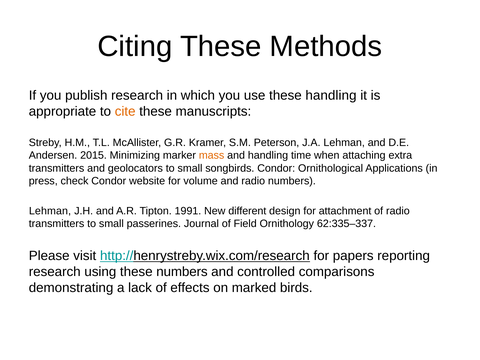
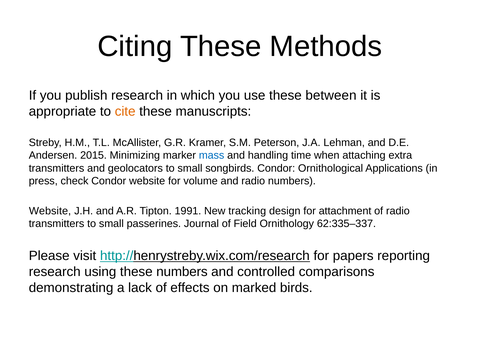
these handling: handling -> between (331, 95)
mass colour: orange -> blue (212, 155)
Lehman: Lehman -> Website (50, 211)
different: different -> tracking (247, 211)
